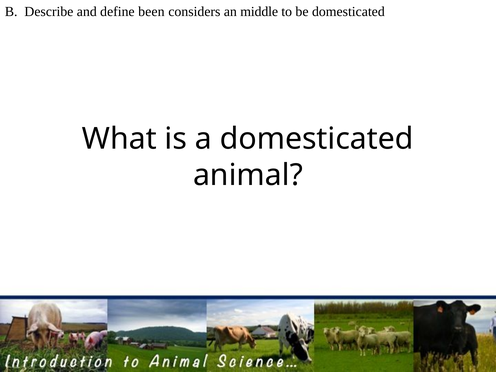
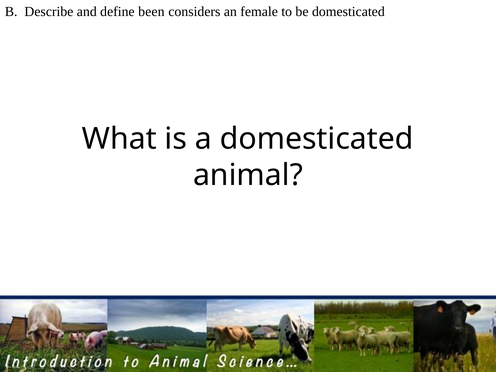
middle: middle -> female (259, 12)
